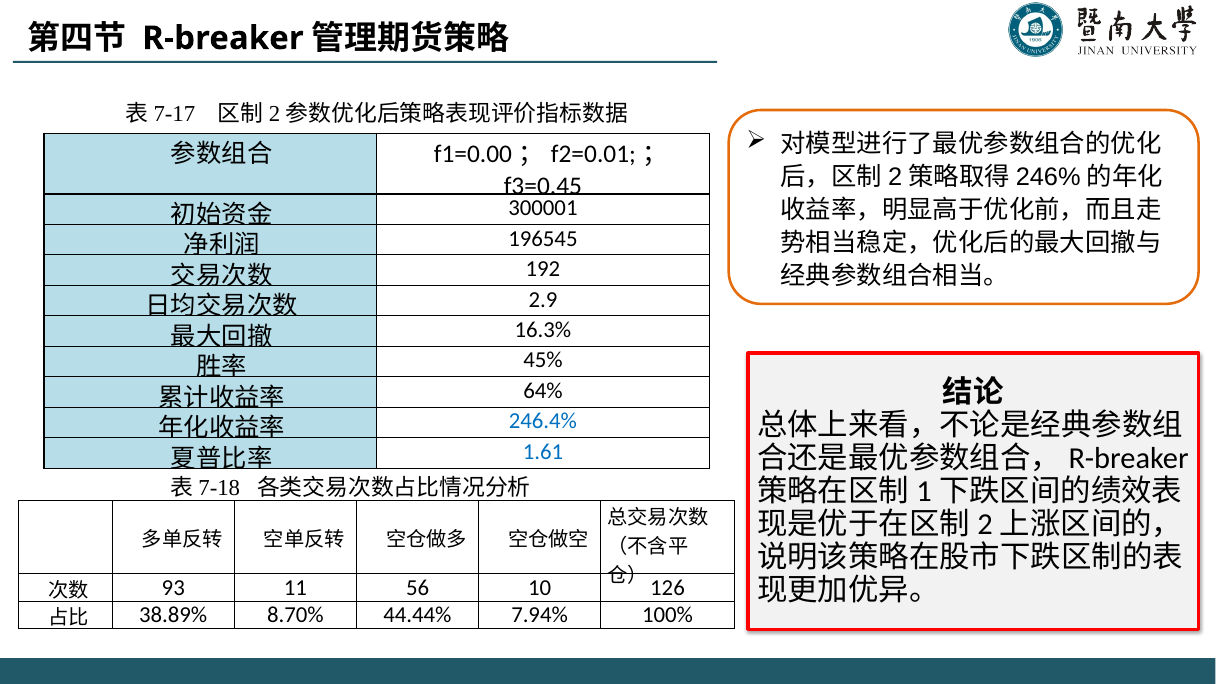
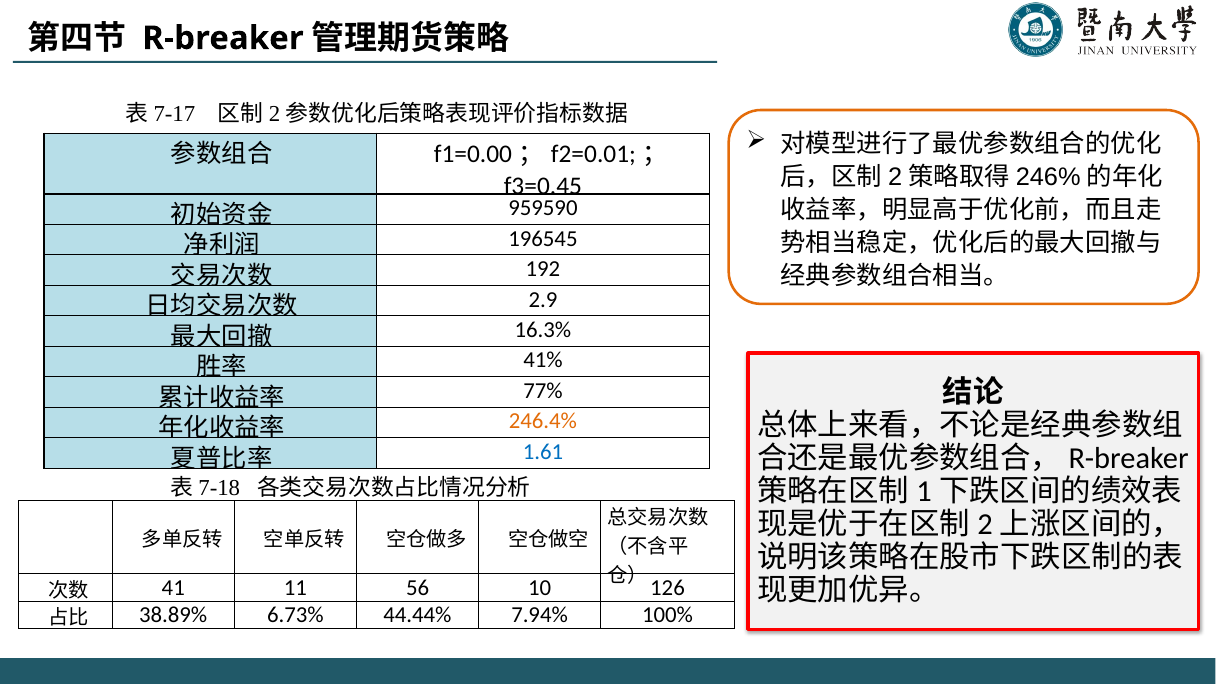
300001: 300001 -> 959590 (543, 208)
45%: 45% -> 41% (543, 361)
64%: 64% -> 77% (543, 391)
246.4% colour: blue -> orange (543, 422)
93: 93 -> 41 (173, 588)
8.70%: 8.70% -> 6.73% (295, 616)
